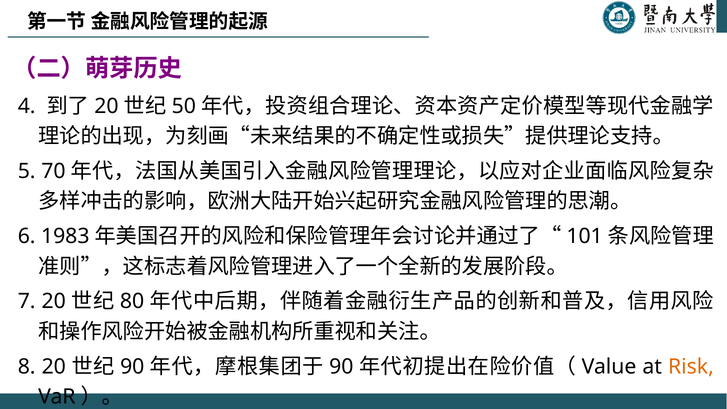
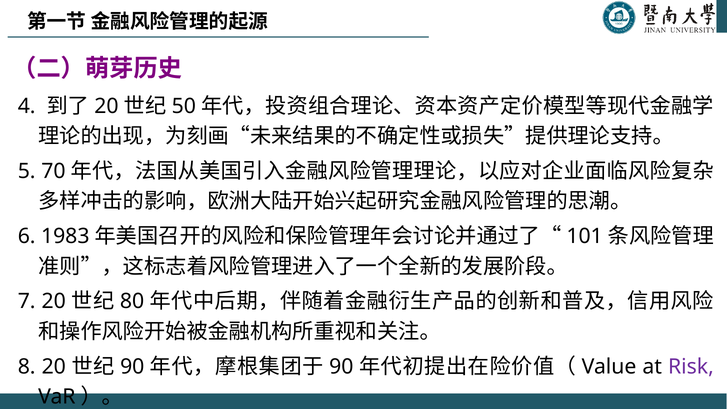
Risk colour: orange -> purple (691, 367)
